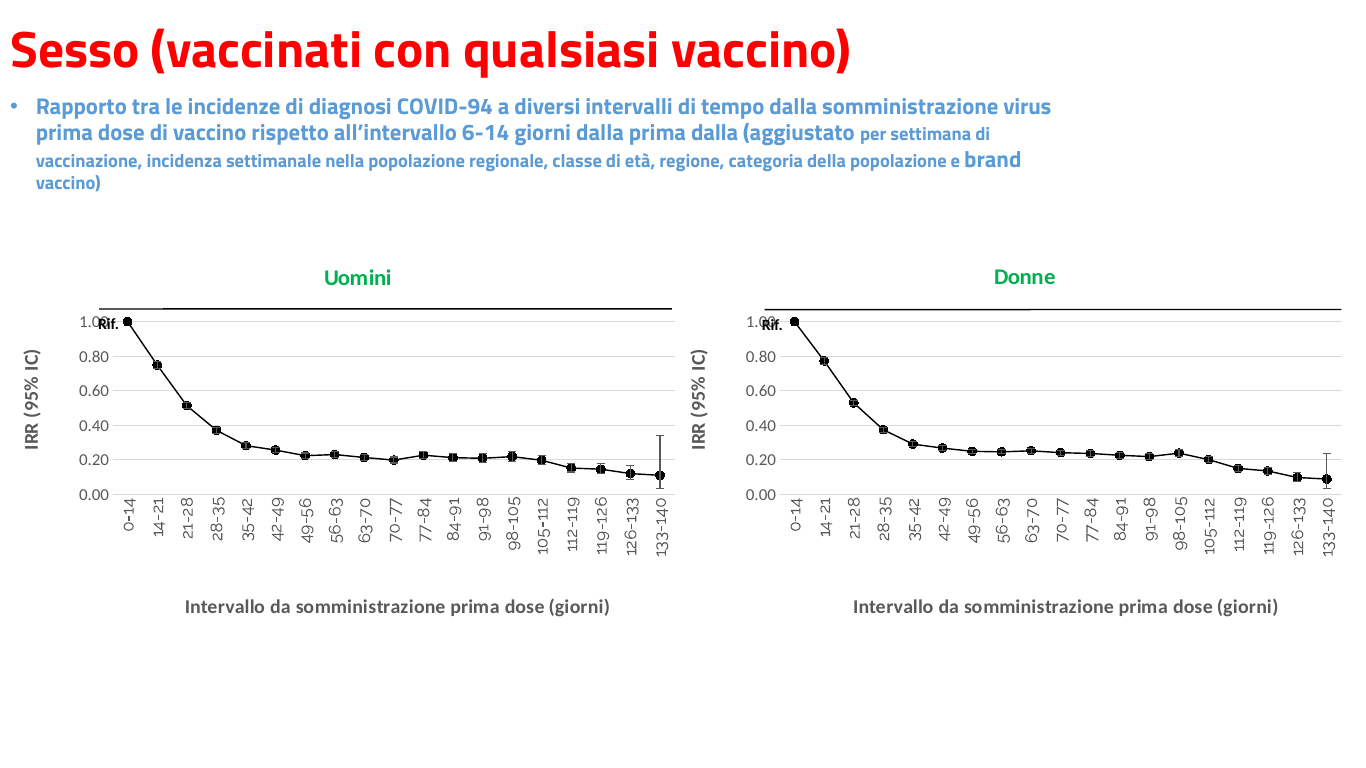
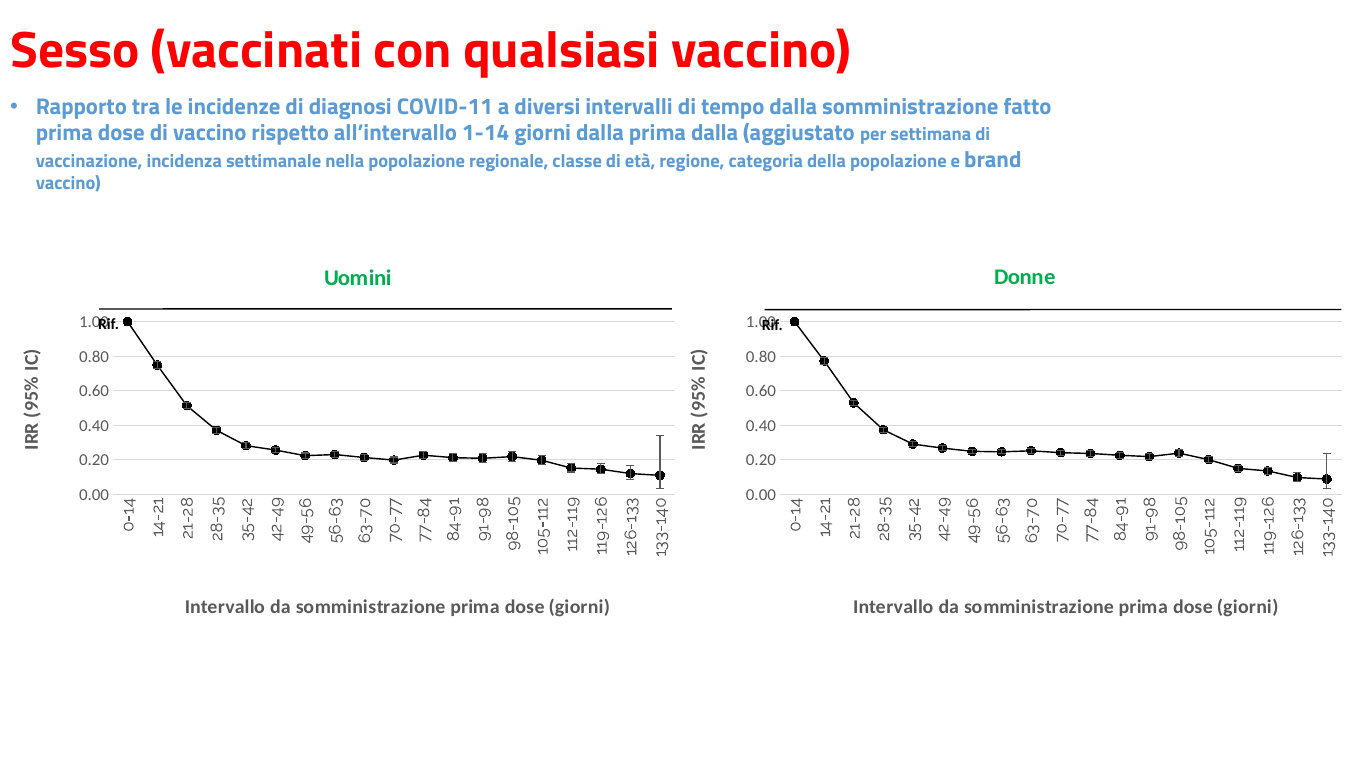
COVID-94: COVID-94 -> COVID-11 (445, 107)
virus: virus -> fatto (1027, 107)
6-14: 6-14 -> 1-14 (486, 133)
